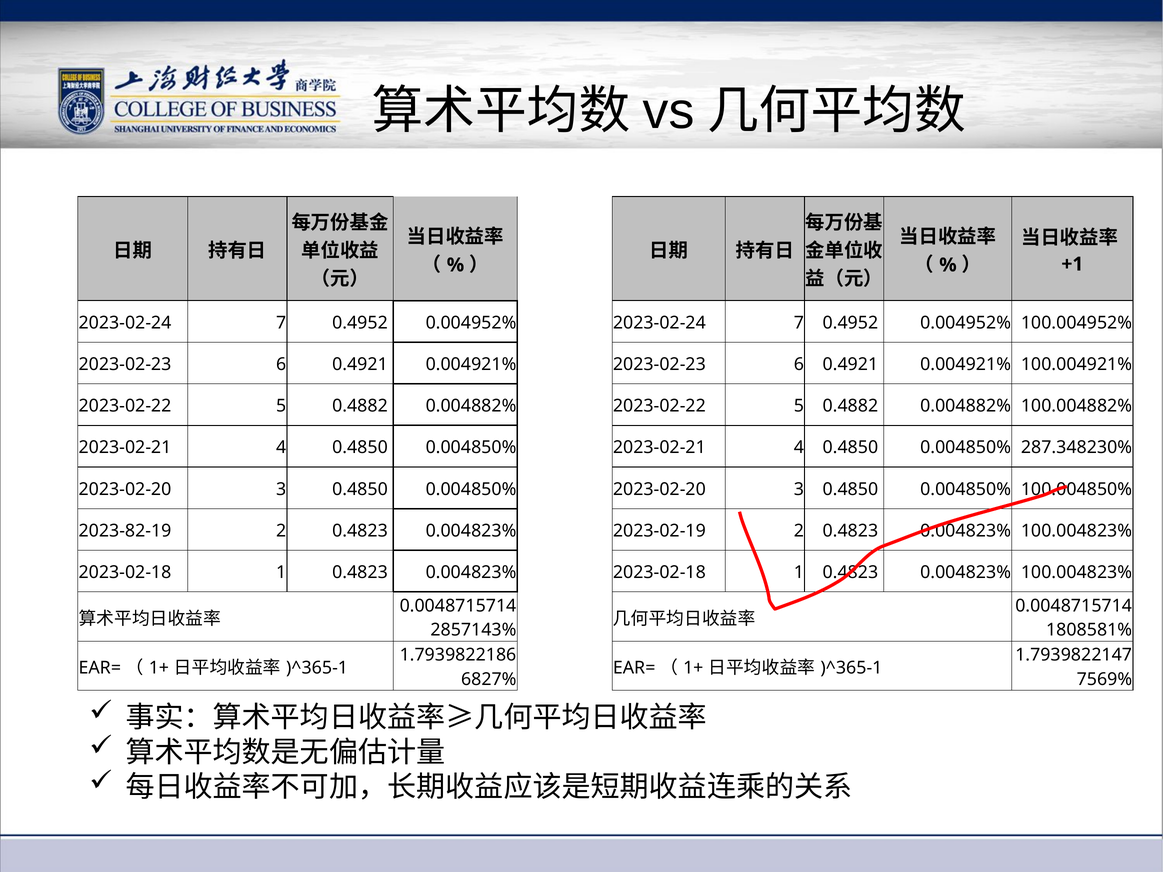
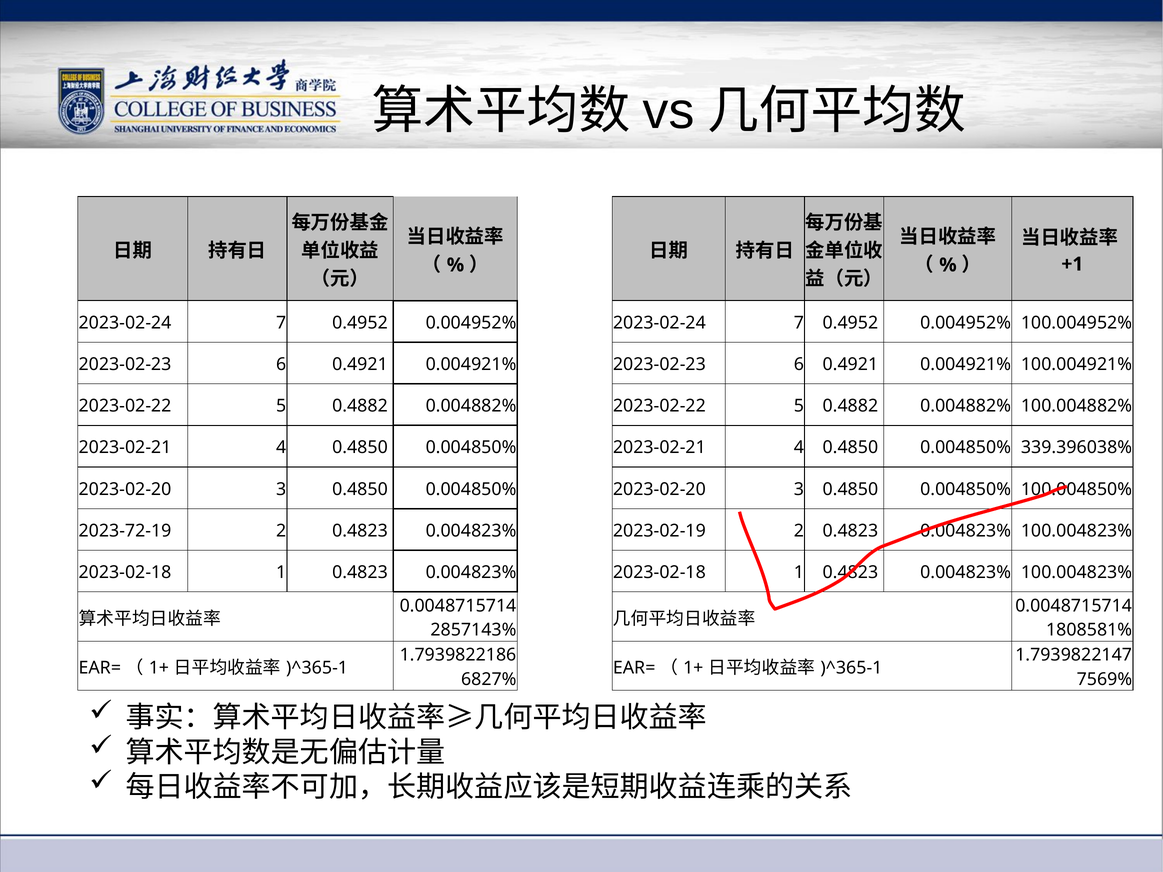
287.348230%: 287.348230% -> 339.396038% (1076, 448)
2023-82-19: 2023-82-19 -> 2023-72-19 (125, 531)
